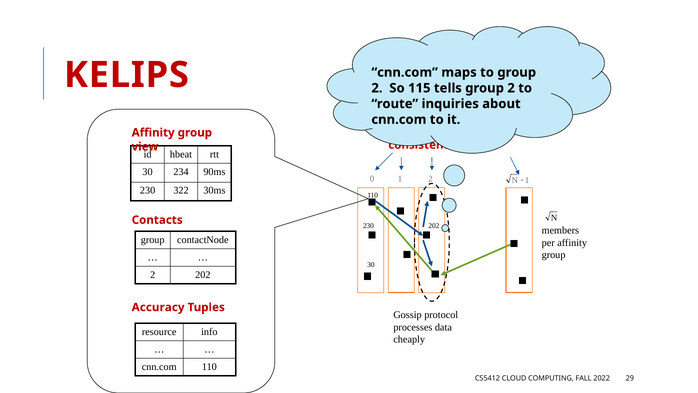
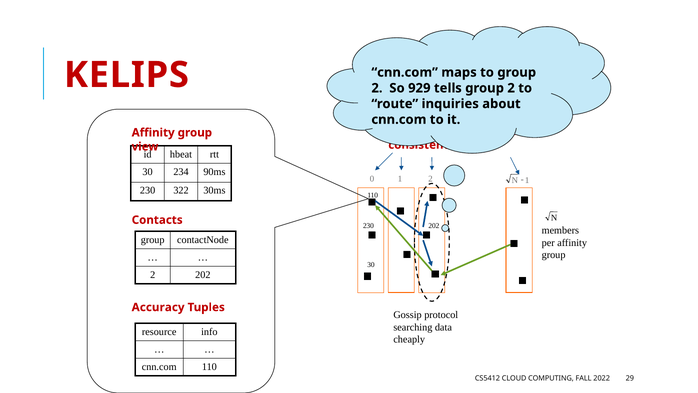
115: 115 -> 929 (419, 88)
processes: processes -> searching (413, 327)
